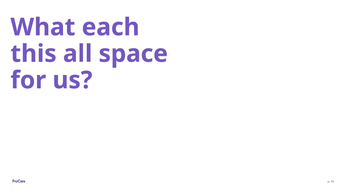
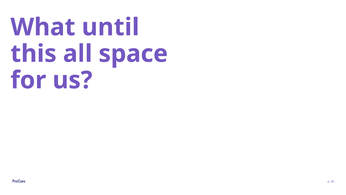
each: each -> until (111, 27)
